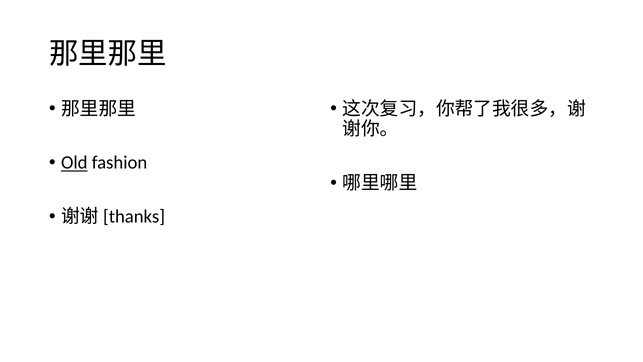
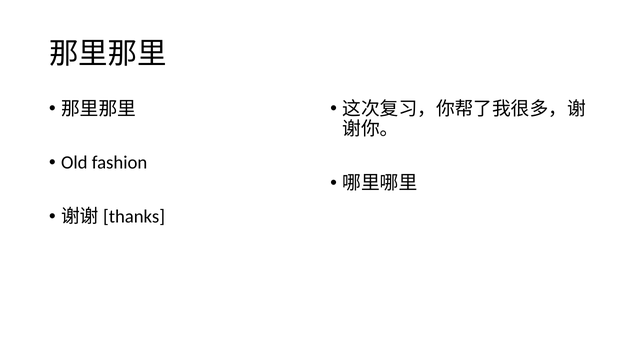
Old underline: present -> none (74, 163)
